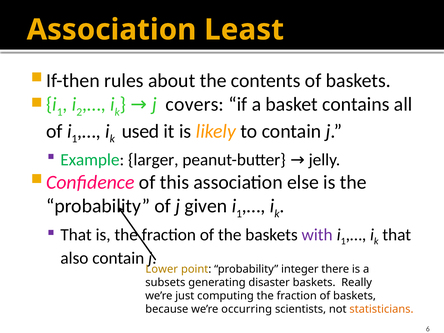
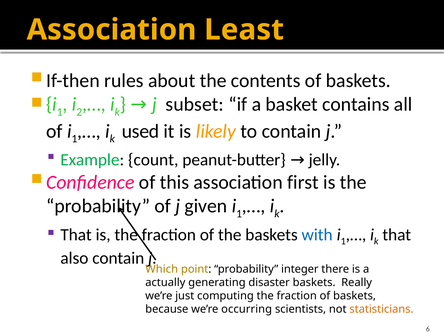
covers: covers -> subset (195, 104)
larger: larger -> count (153, 160)
else: else -> first (303, 182)
with colour: purple -> blue (317, 235)
Lower: Lower -> Which (162, 269)
subsets: subsets -> actually (165, 282)
